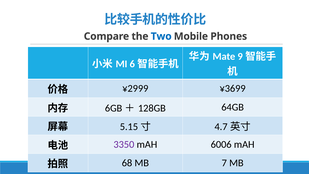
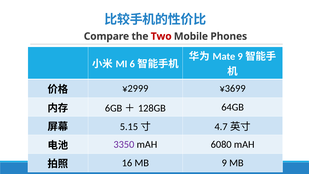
Two colour: blue -> red (161, 36)
6006: 6006 -> 6080 (221, 144)
68: 68 -> 16 (127, 163)
7: 7 -> 9 (224, 163)
